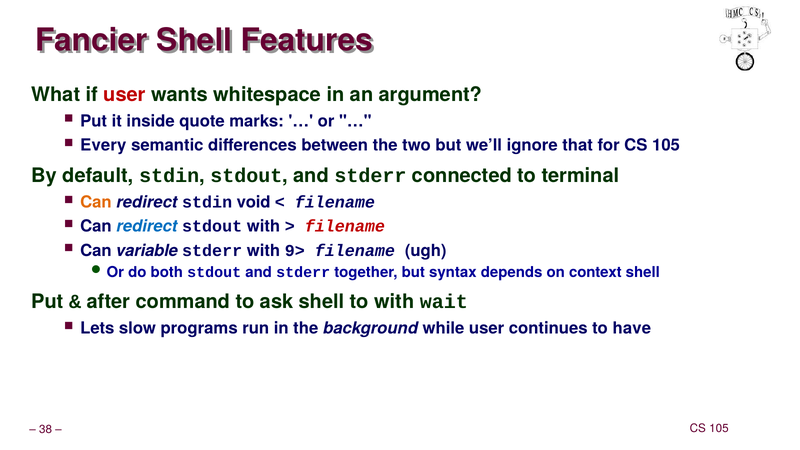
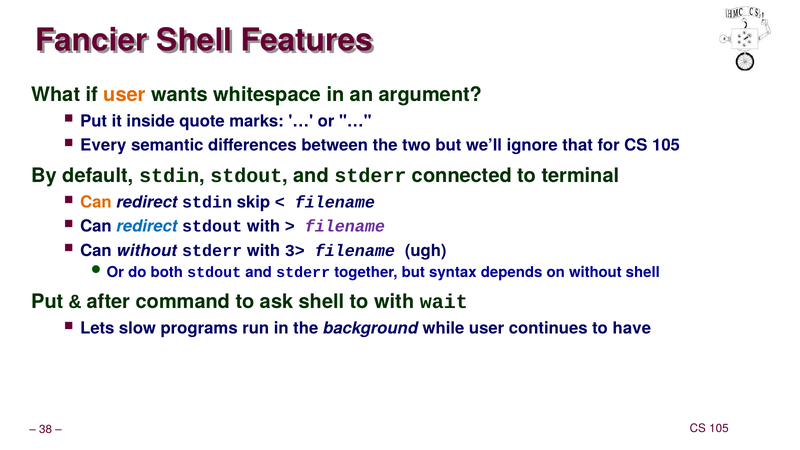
user colour: red -> orange (125, 95)
void: void -> skip (253, 202)
filename colour: red -> purple (345, 226)
Can variable: variable -> without (147, 251)
9>: 9> -> 3> (295, 251)
on context: context -> without (595, 272)
